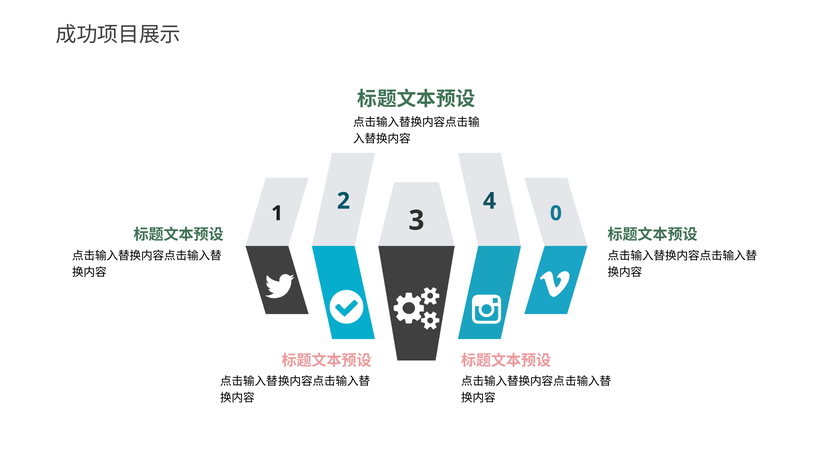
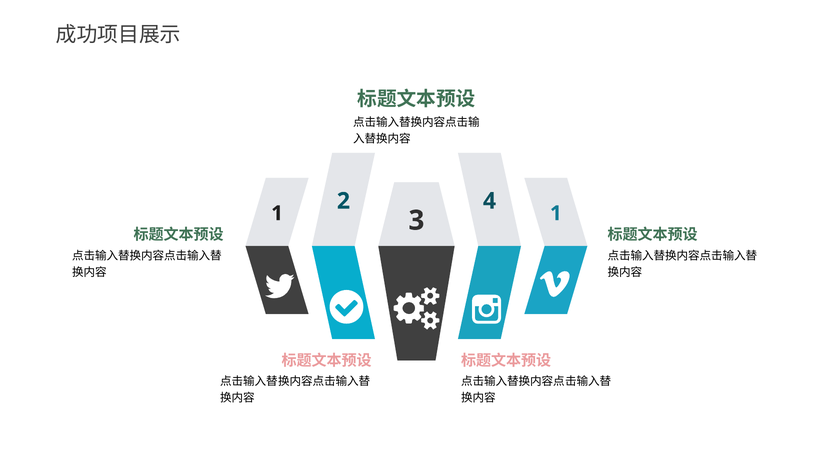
1 0: 0 -> 1 (556, 213)
